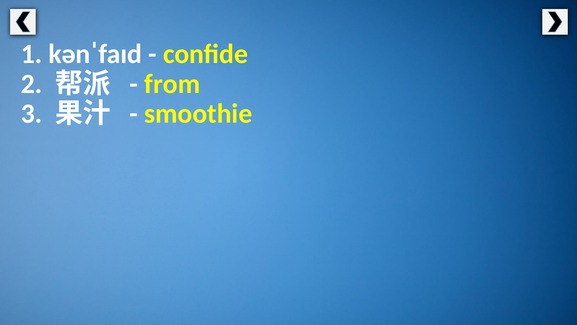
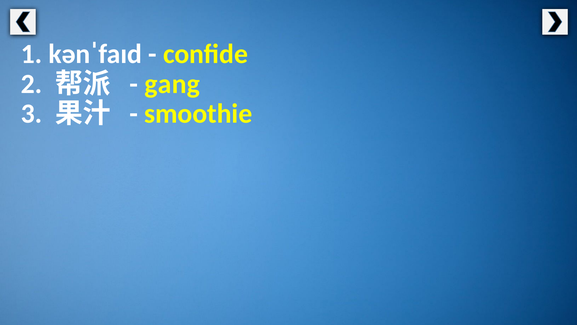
from: from -> gang (172, 84)
